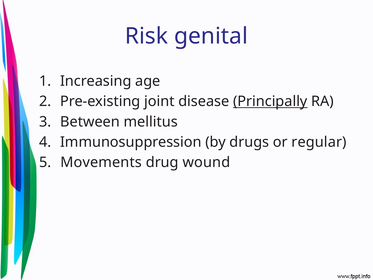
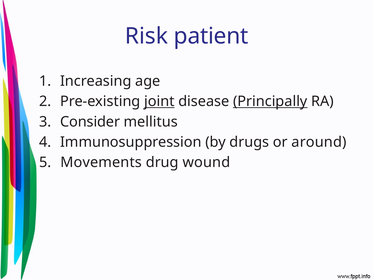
genital: genital -> patient (211, 36)
joint underline: none -> present (159, 101)
Between: Between -> Consider (90, 122)
regular: regular -> around (319, 142)
